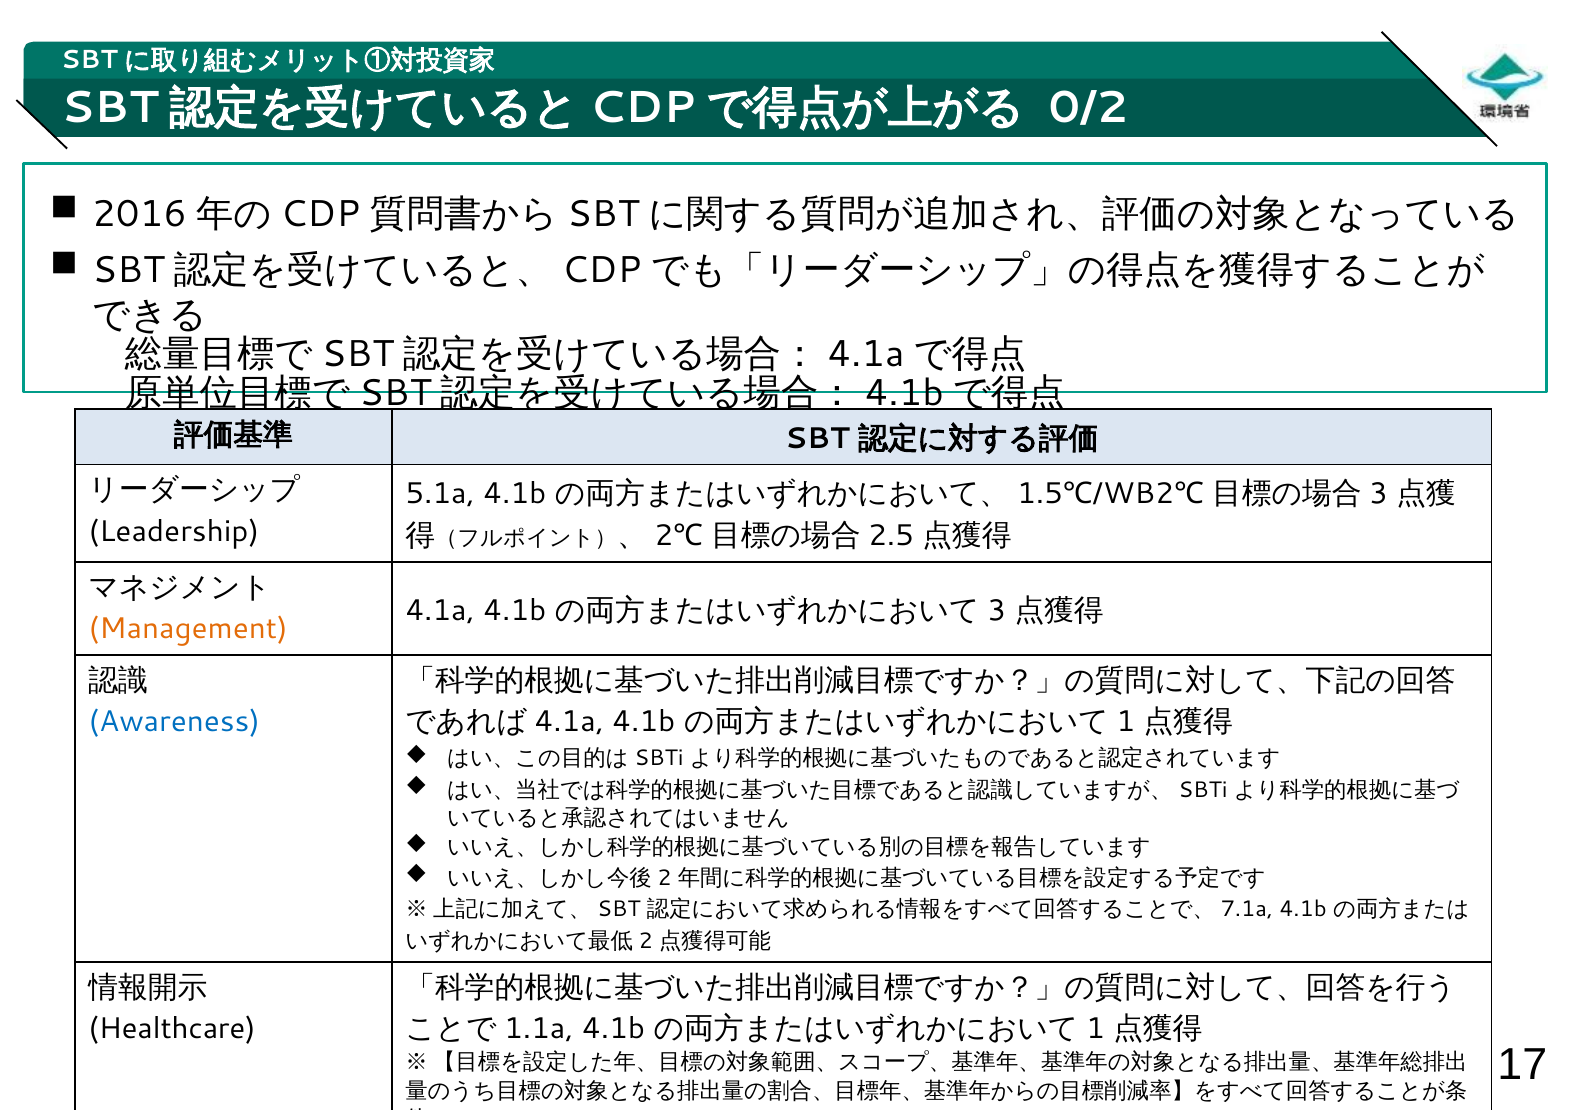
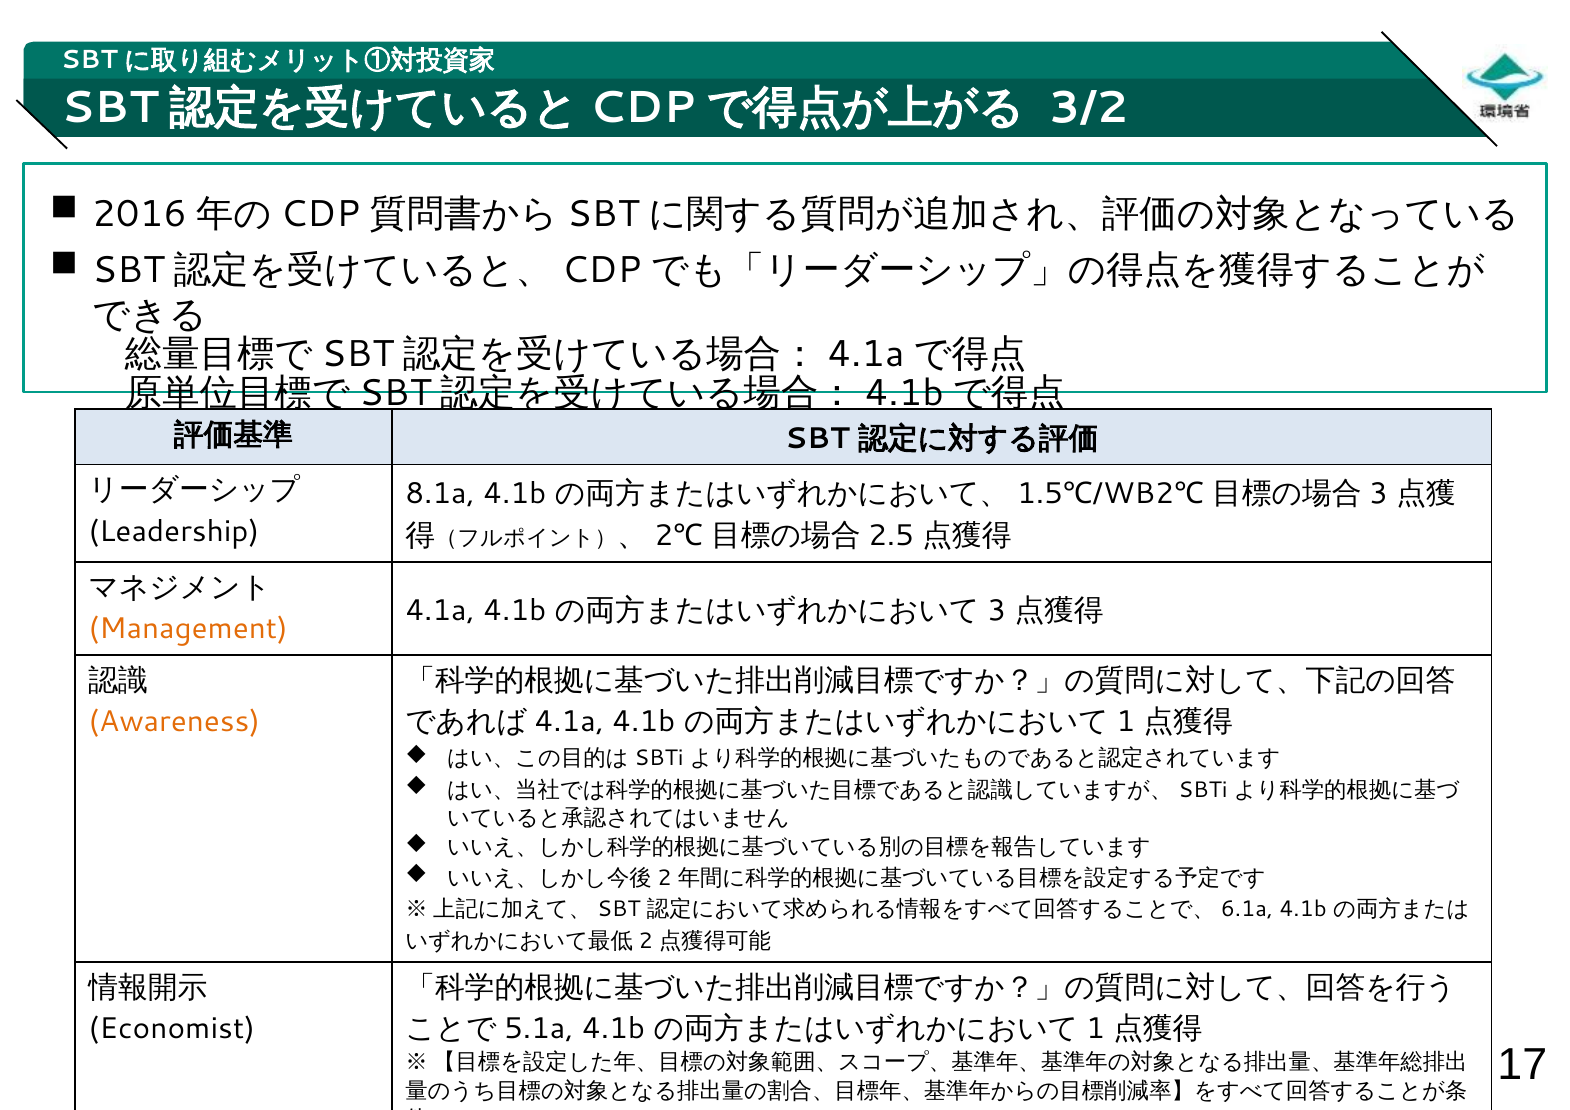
0/2: 0/2 -> 3/2 (1088, 108)
5.1a: 5.1a -> 8.1a (440, 494)
Awareness colour: blue -> orange (174, 722)
7.1a: 7.1a -> 6.1a (1247, 909)
Healthcare: Healthcare -> Economist (172, 1029)
1.1a: 1.1a -> 5.1a (539, 1029)
